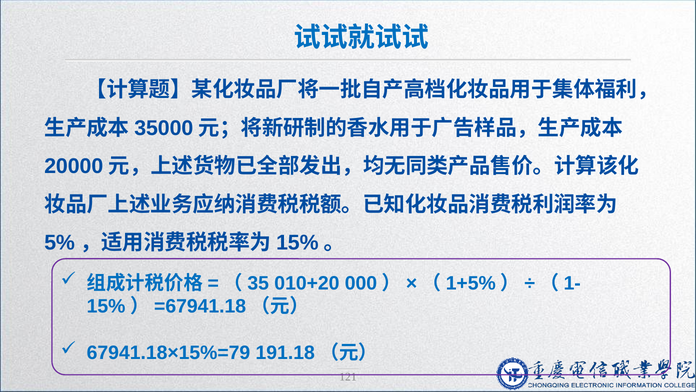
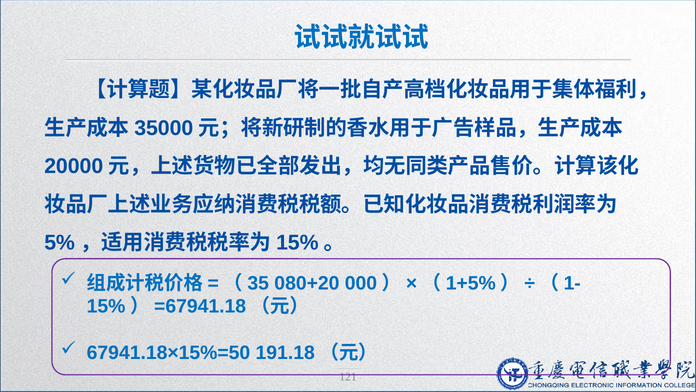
010+20: 010+20 -> 080+20 (307, 283)
67941.18×15%=79: 67941.18×15%=79 -> 67941.18×15%=50 (168, 353)
